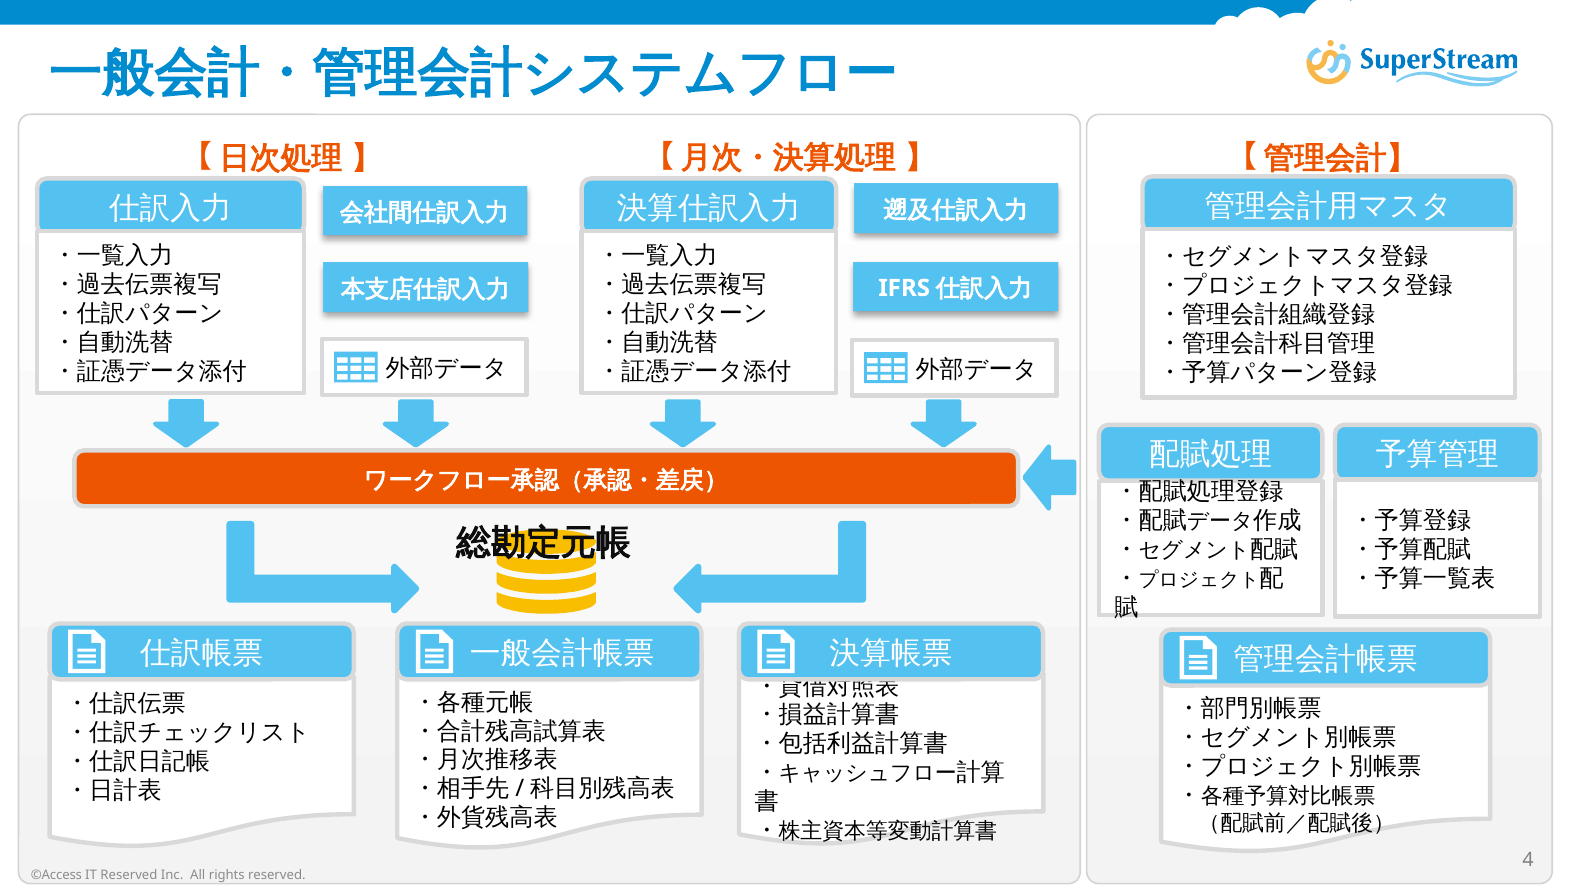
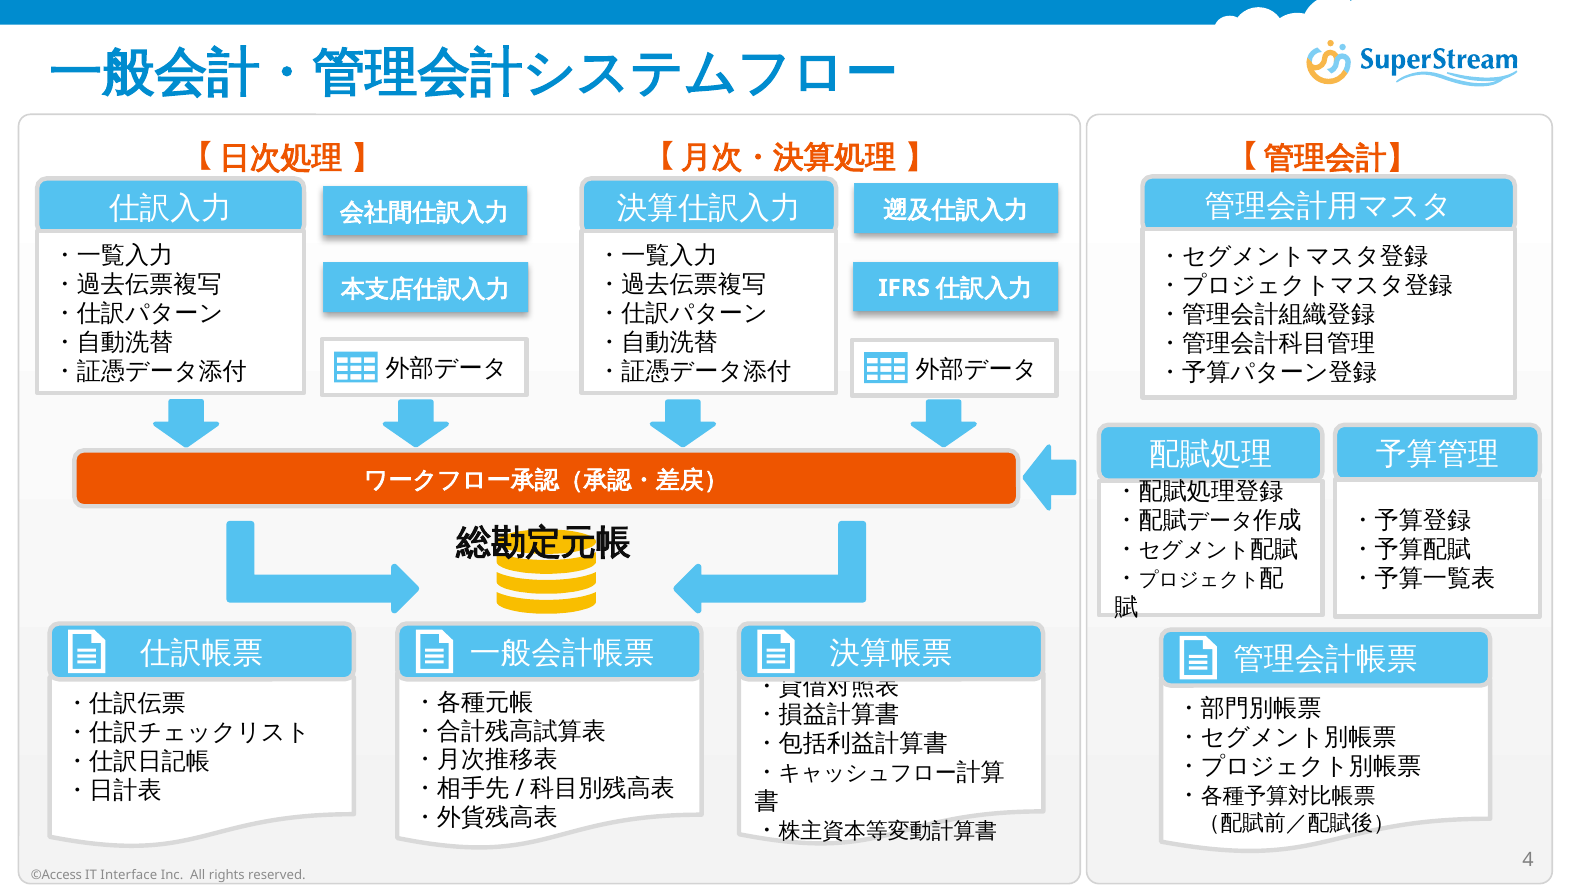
IT Reserved: Reserved -> Interface (129, 875)
